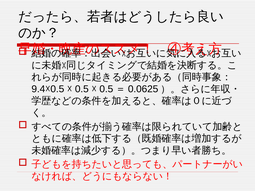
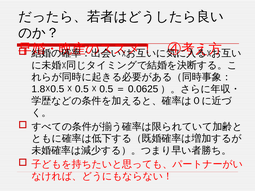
9.4: 9.4 -> 1.8 (38, 89)
